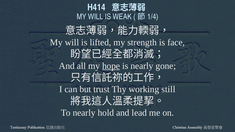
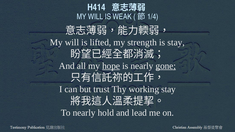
is face: face -> stay (176, 42)
gone underline: none -> present (166, 66)
working still: still -> stay (169, 89)
